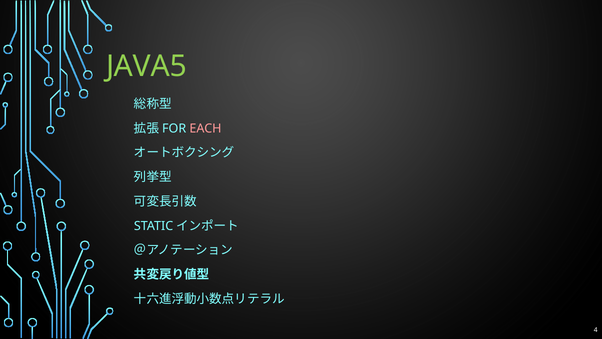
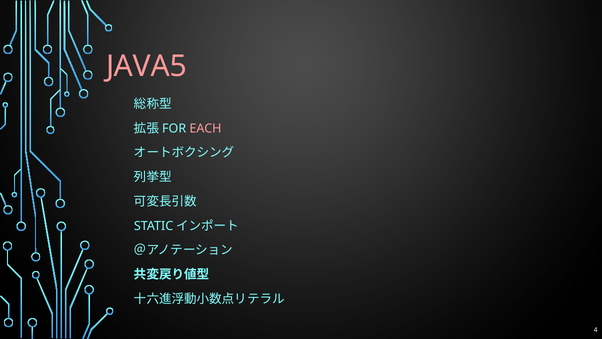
JAVA5 colour: light green -> pink (146, 66)
